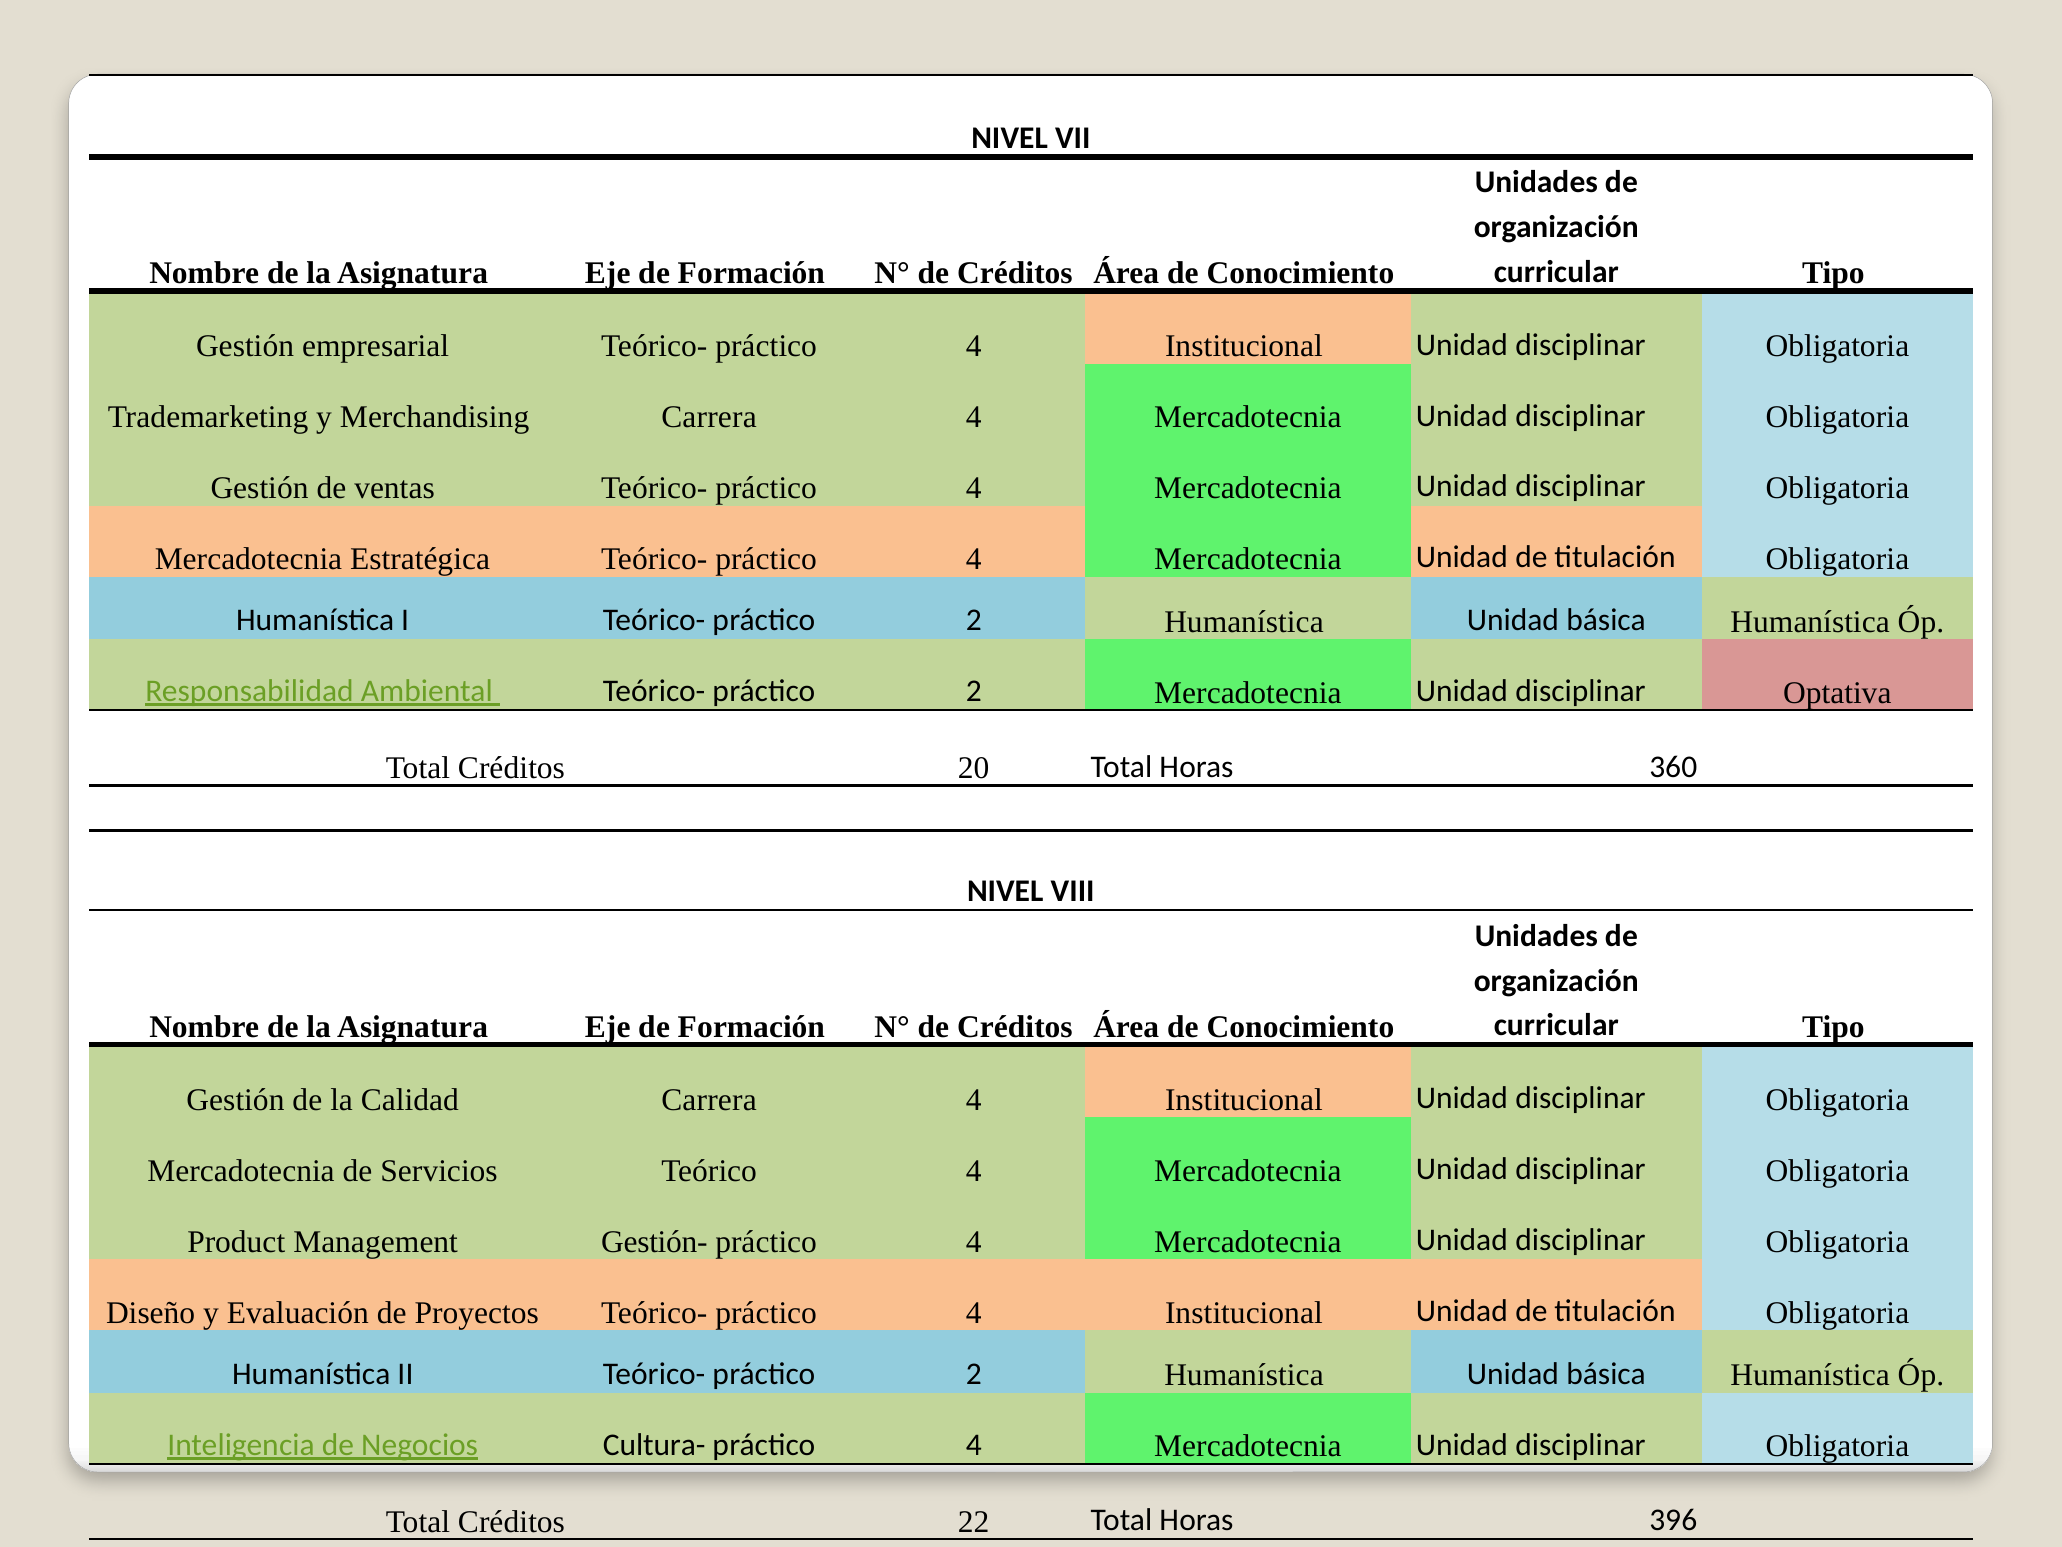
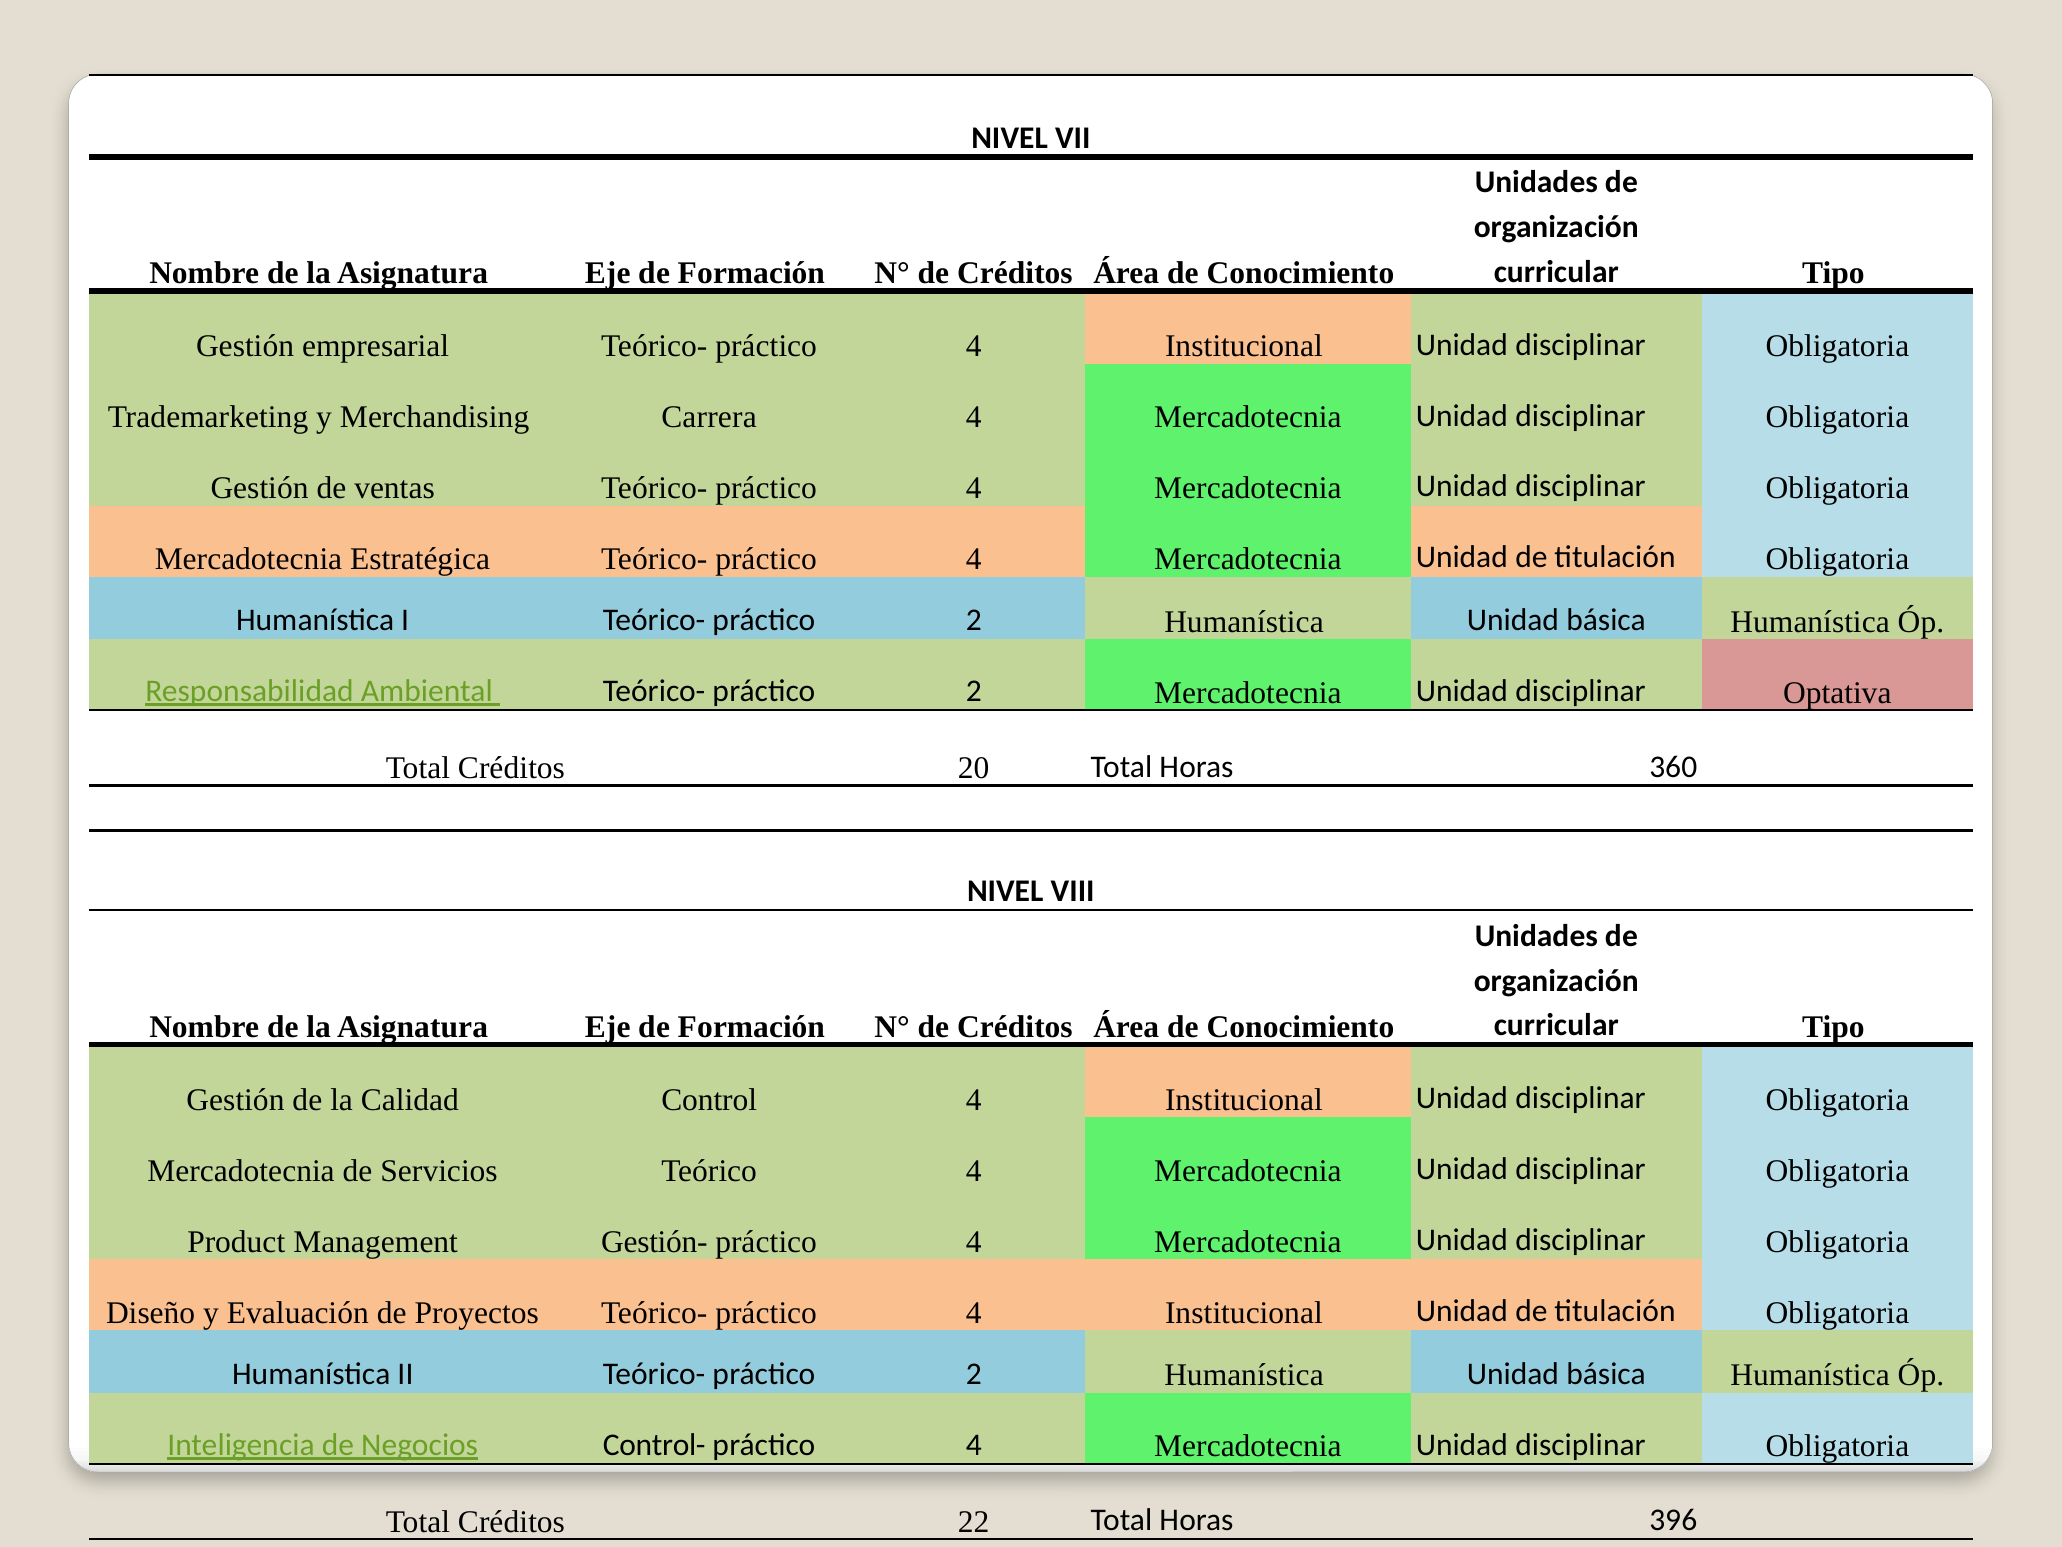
Calidad Carrera: Carrera -> Control (709, 1100)
Cultura-: Cultura- -> Control- (654, 1444)
